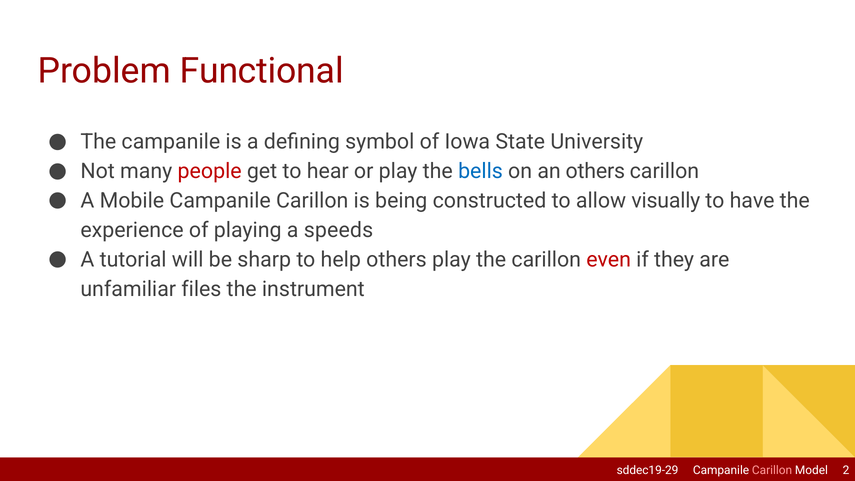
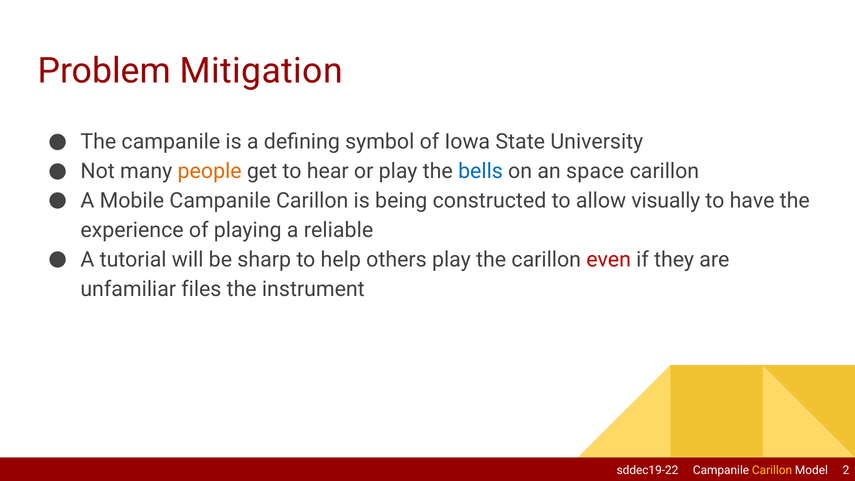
Functional: Functional -> Mitigation (261, 71)
people colour: red -> orange (210, 171)
an others: others -> space (595, 171)
speeds: speeds -> reliable (339, 230)
sddec19-29: sddec19-29 -> sddec19-22 (647, 470)
Carillon colour: pink -> yellow (772, 470)
